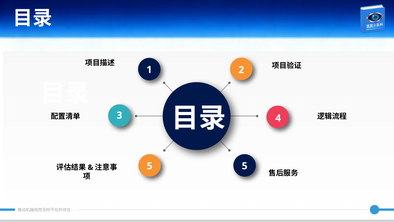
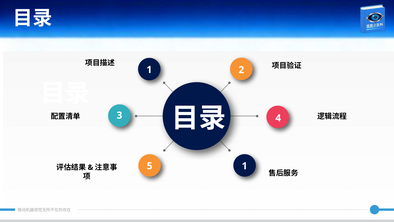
5 5: 5 -> 1 (245, 166)
